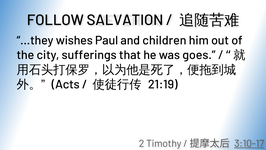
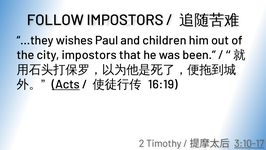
FOLLOW SALVATION: SALVATION -> IMPOSTORS (125, 20)
city sufferings: sufferings -> impostors (89, 55)
goes: goes -> been (199, 55)
Acts underline: none -> present (66, 84)
21:19: 21:19 -> 16:19 (163, 84)
